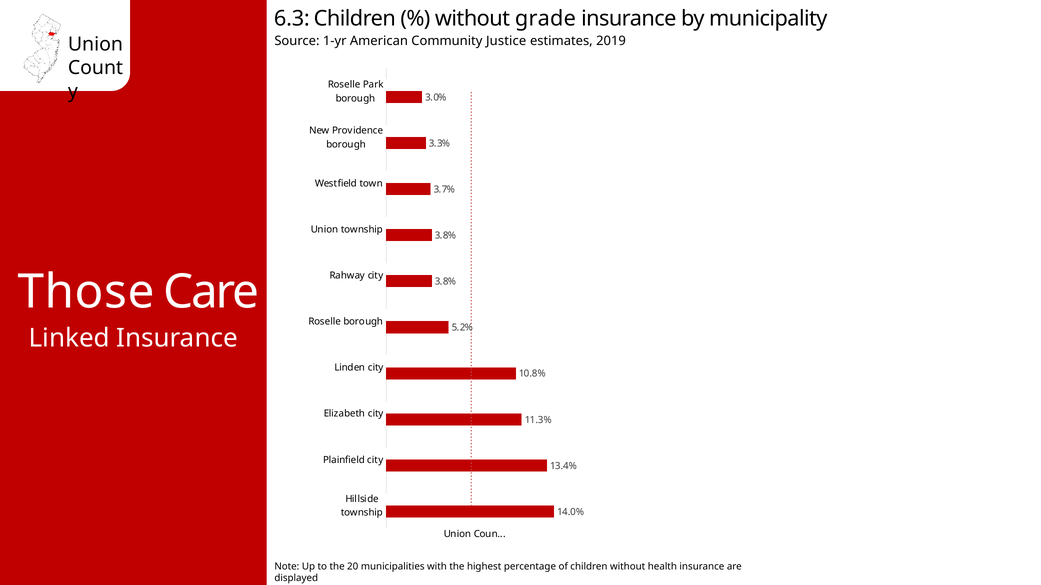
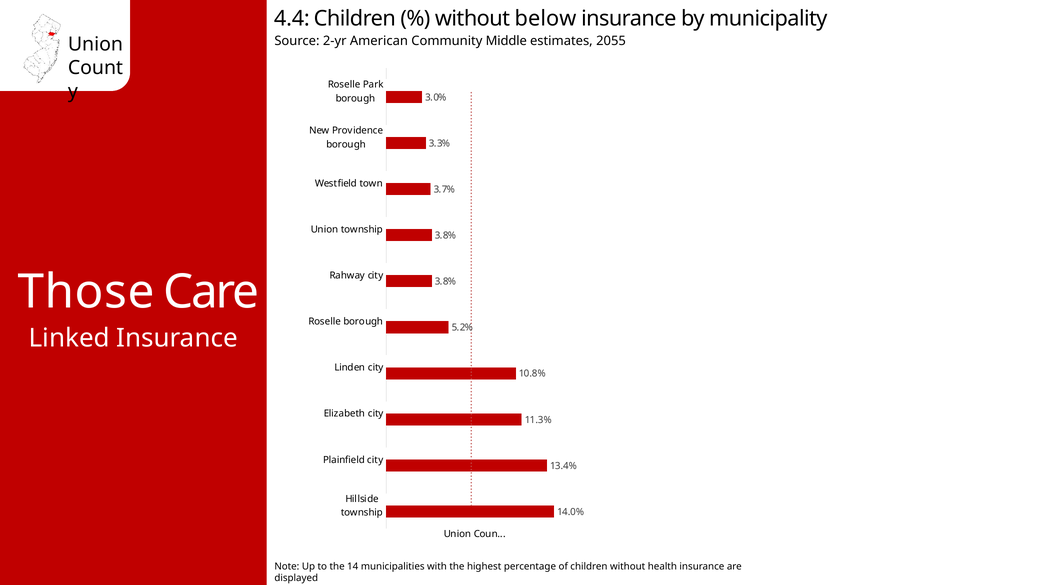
6.3: 6.3 -> 4.4 (292, 18)
grade: grade -> below (545, 18)
1-yr: 1-yr -> 2-yr (335, 41)
Justice: Justice -> Middle (506, 41)
2019: 2019 -> 2055 (611, 41)
20: 20 -> 14 (353, 567)
